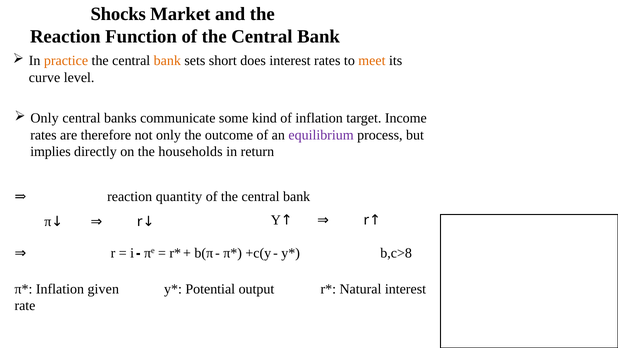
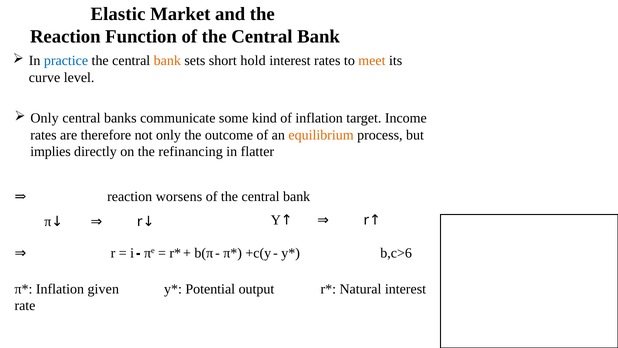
Shocks: Shocks -> Elastic (118, 14)
practice colour: orange -> blue (66, 61)
does: does -> hold (253, 61)
equilibrium colour: purple -> orange (321, 135)
households: households -> refinancing (191, 152)
return: return -> flatter (257, 152)
quantity: quantity -> worsens (179, 196)
b,c>8: b,c>8 -> b,c>6 (396, 253)
